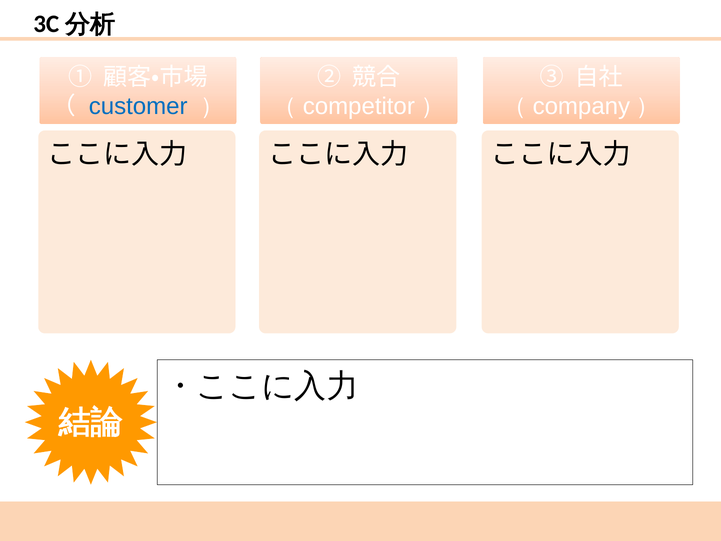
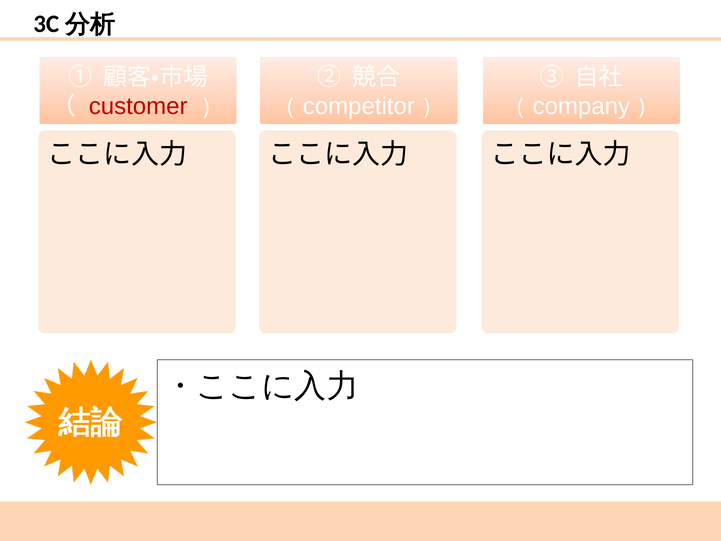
customer colour: blue -> red (138, 106)
